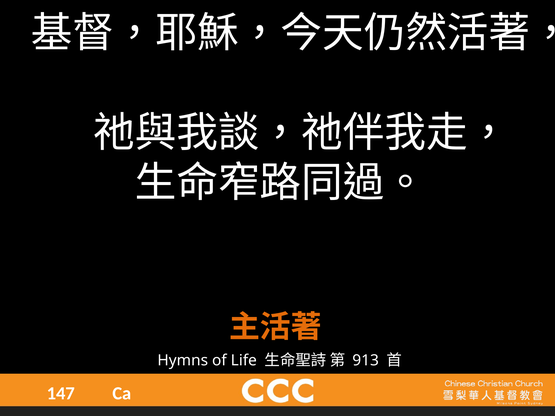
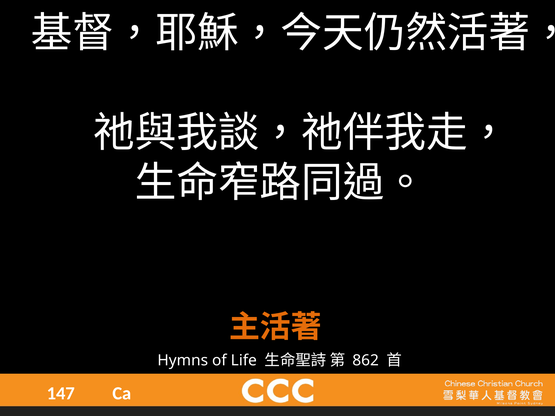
913: 913 -> 862 (366, 360)
